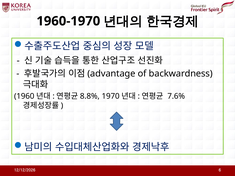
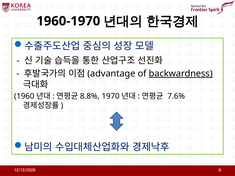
backwardness underline: none -> present (181, 74)
